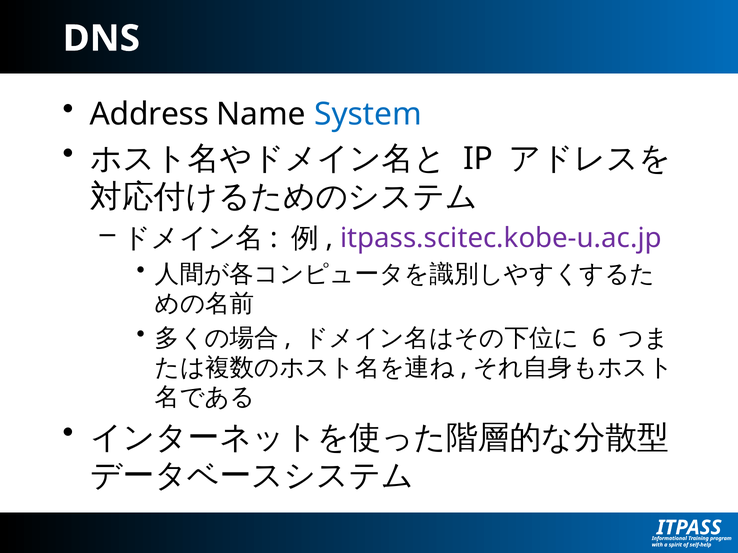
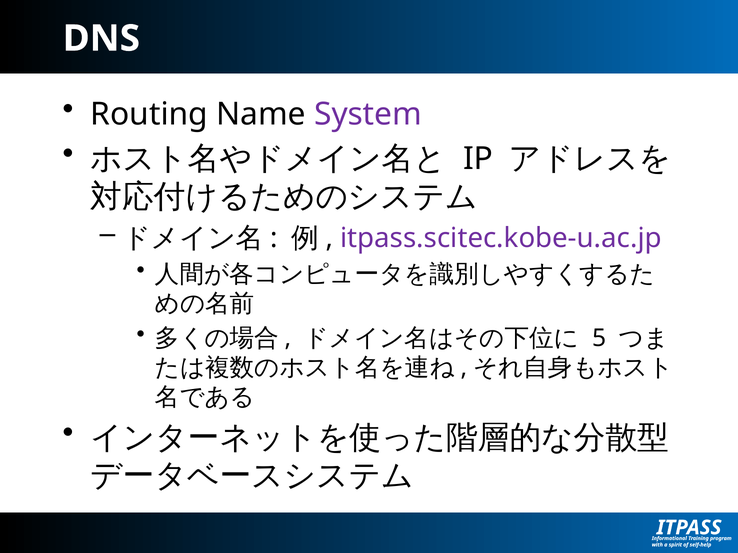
Address: Address -> Routing (149, 114)
System colour: blue -> purple (368, 114)
6: 6 -> 5 (599, 338)
